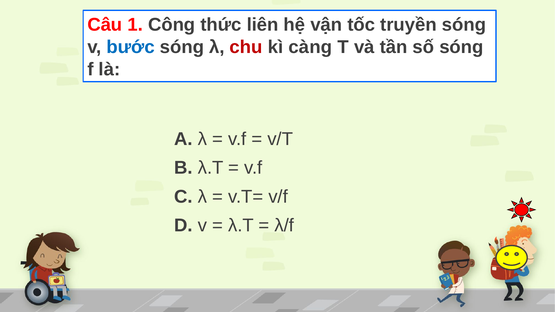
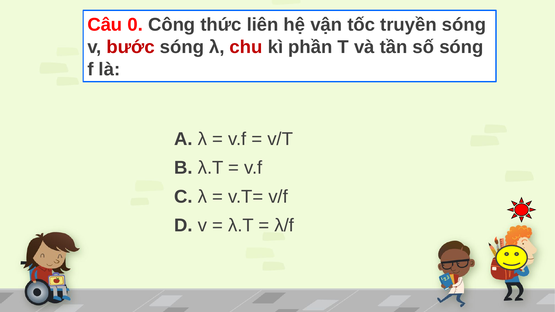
1: 1 -> 0 (135, 25)
bước colour: blue -> red (131, 47)
càng: càng -> phần (310, 47)
